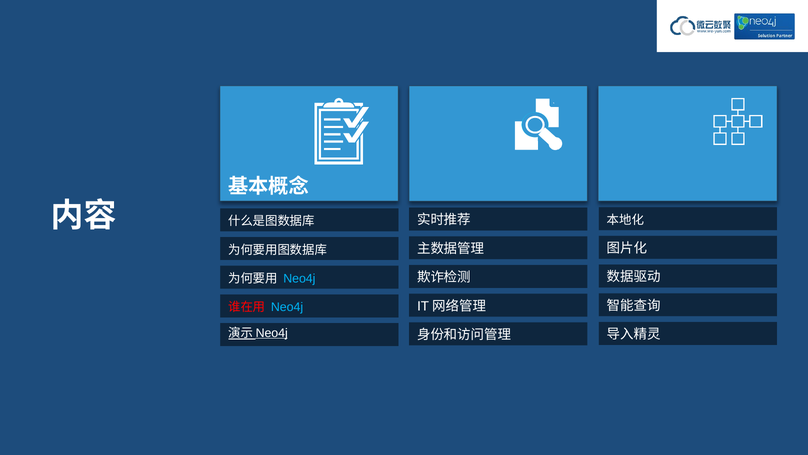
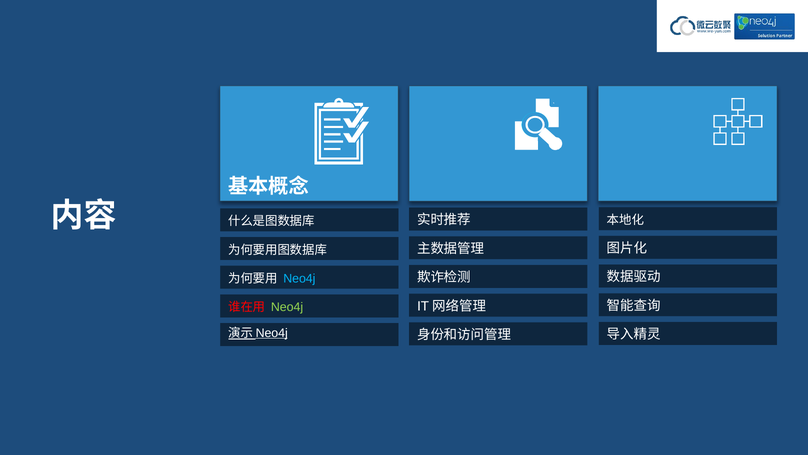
Neo4j colour: light blue -> light green (287, 307)
